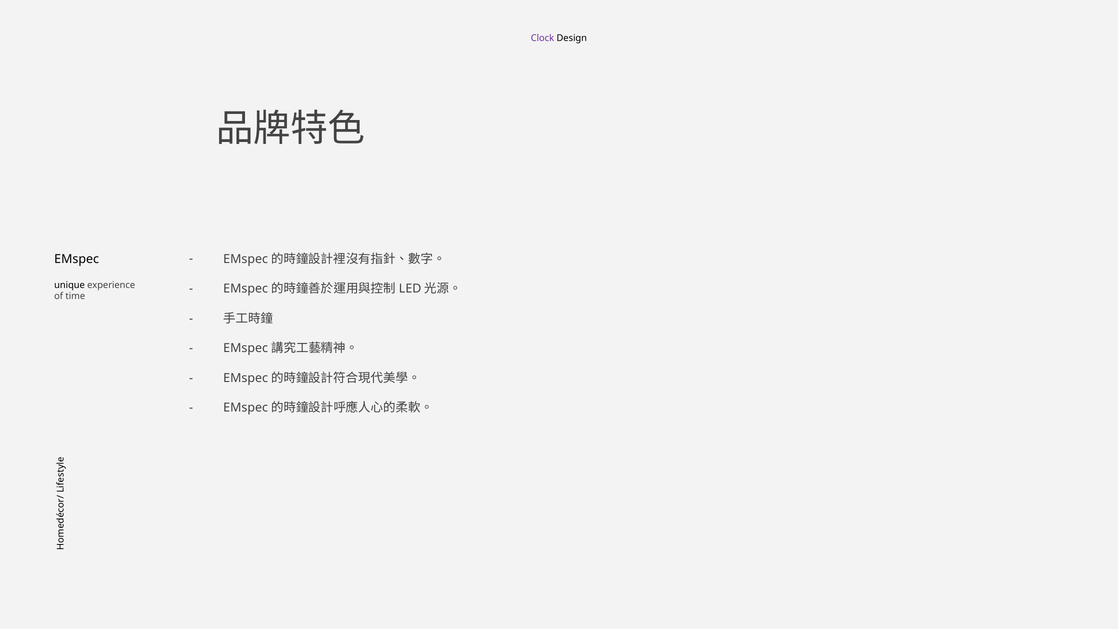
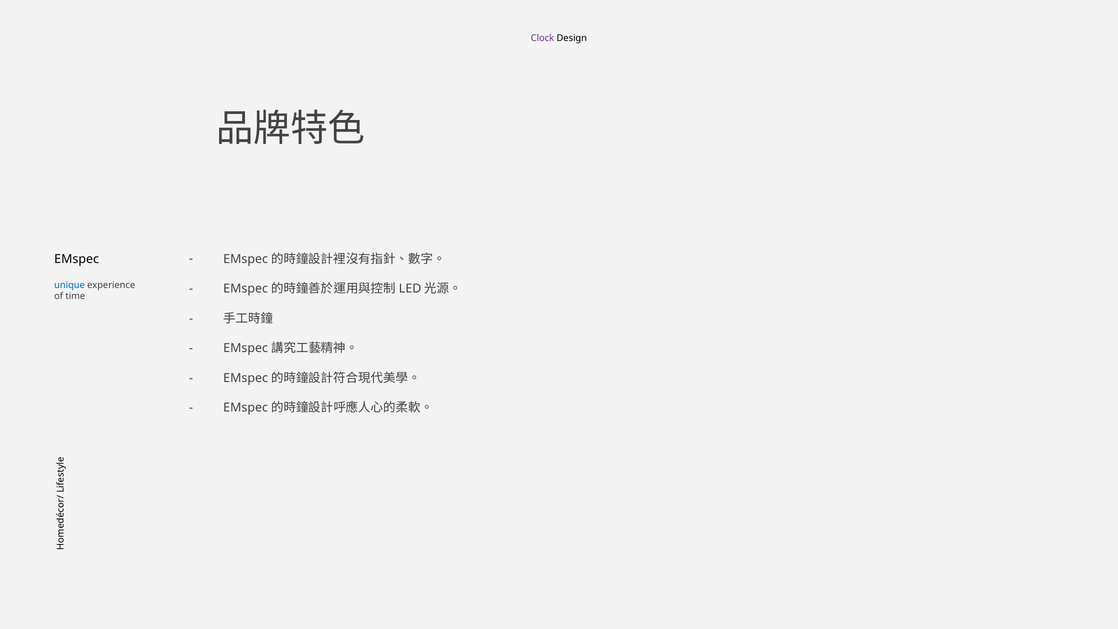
unique colour: black -> blue (70, 285)
